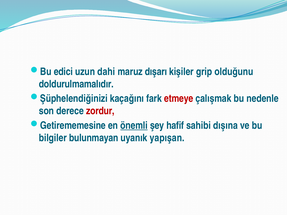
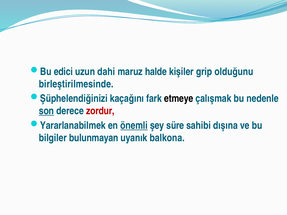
dışarı: dışarı -> halde (156, 72)
doldurulmamalıdır: doldurulmamalıdır -> birleştirilmesinde (76, 84)
etmeye colour: red -> black (179, 99)
son underline: none -> present (46, 111)
Getirememesine: Getirememesine -> Yararlanabilmek (73, 126)
hafif: hafif -> süre (175, 126)
yapışan: yapışan -> balkona (167, 138)
